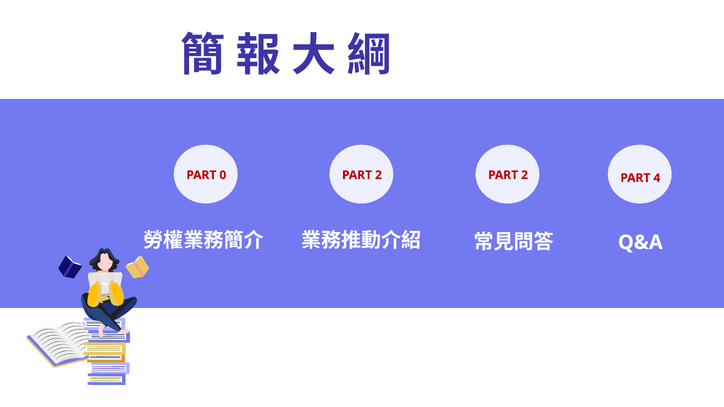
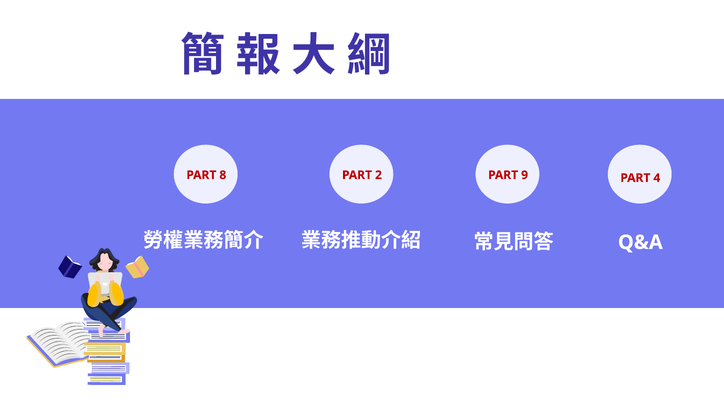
0: 0 -> 8 (223, 175)
2 PART 2: 2 -> 9 (525, 175)
